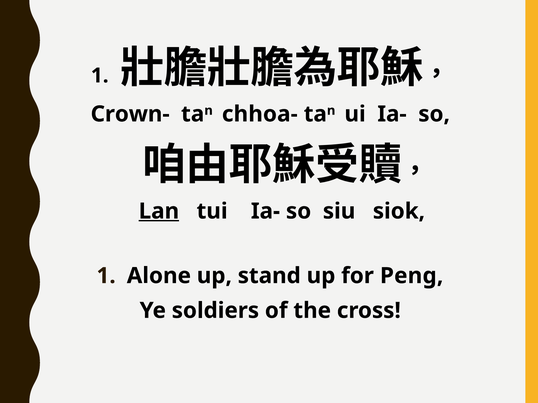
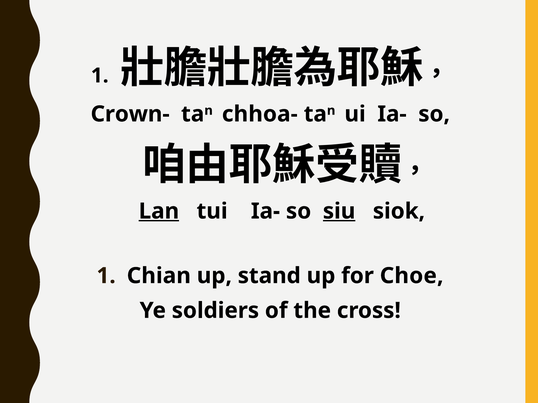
siu underline: none -> present (339, 211)
Alone: Alone -> Chian (159, 276)
Peng: Peng -> Choe (412, 276)
